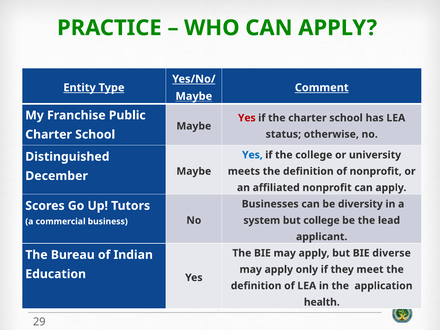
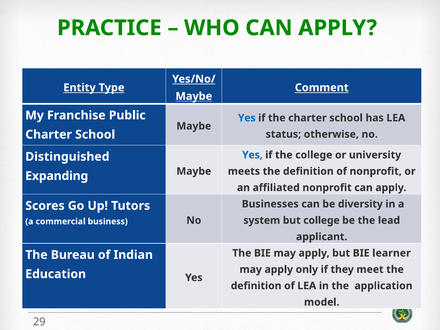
Yes colour: red -> blue (247, 118)
December: December -> Expanding (57, 176)
diverse: diverse -> learner (392, 253)
health: health -> model (322, 302)
